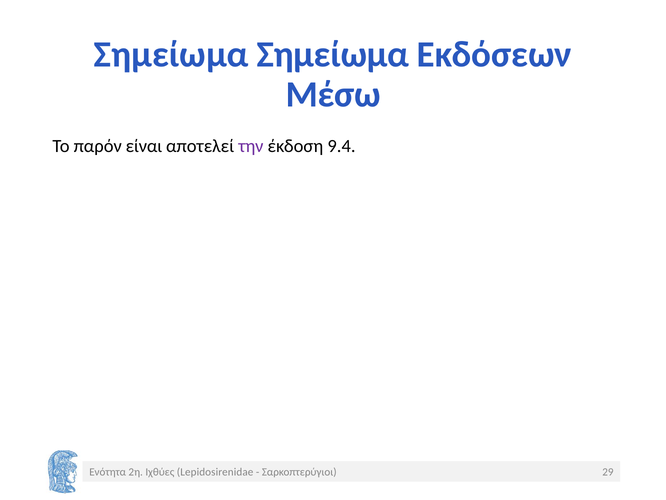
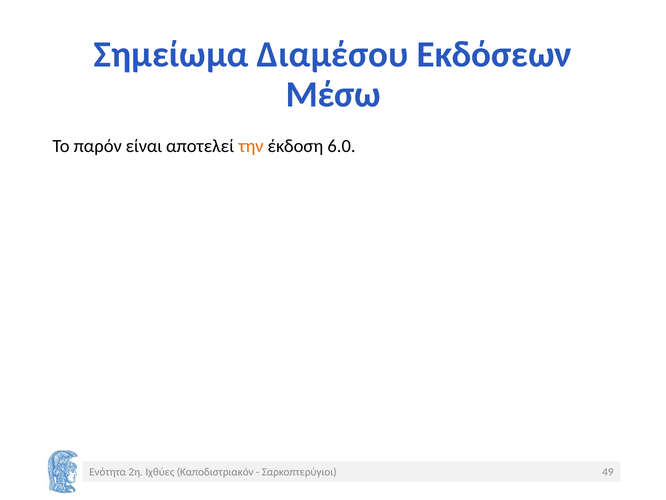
Σημείωμα Σημείωμα: Σημείωμα -> Διαμέσου (333, 55)
την colour: purple -> orange (251, 146)
9.4: 9.4 -> 6.0 (341, 146)
Lepidosirenidae: Lepidosirenidae -> Καποδιστριακόν (215, 472)
29: 29 -> 49 (608, 472)
